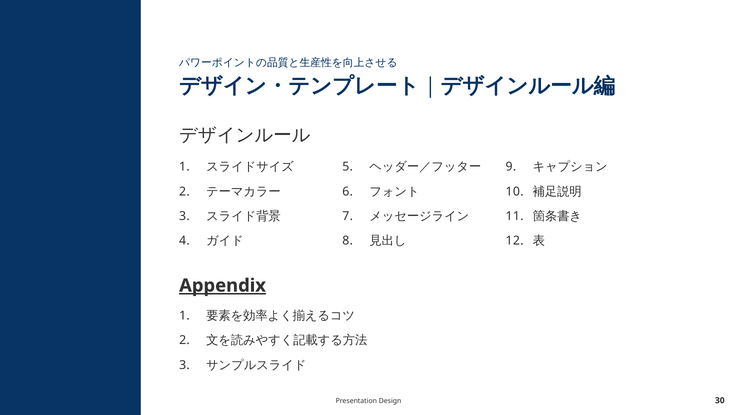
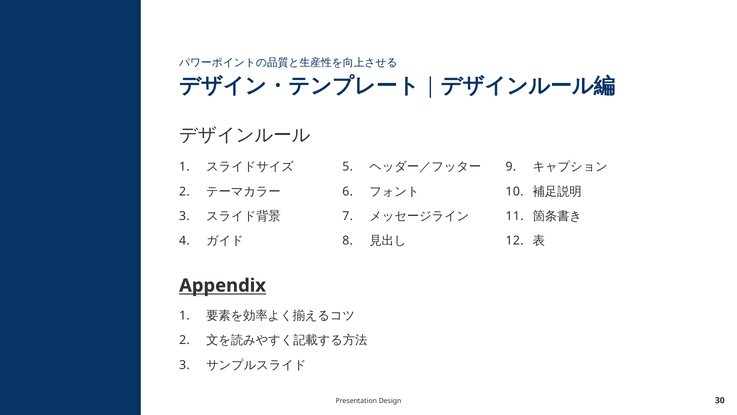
Appendix underline: present -> none (223, 285)
